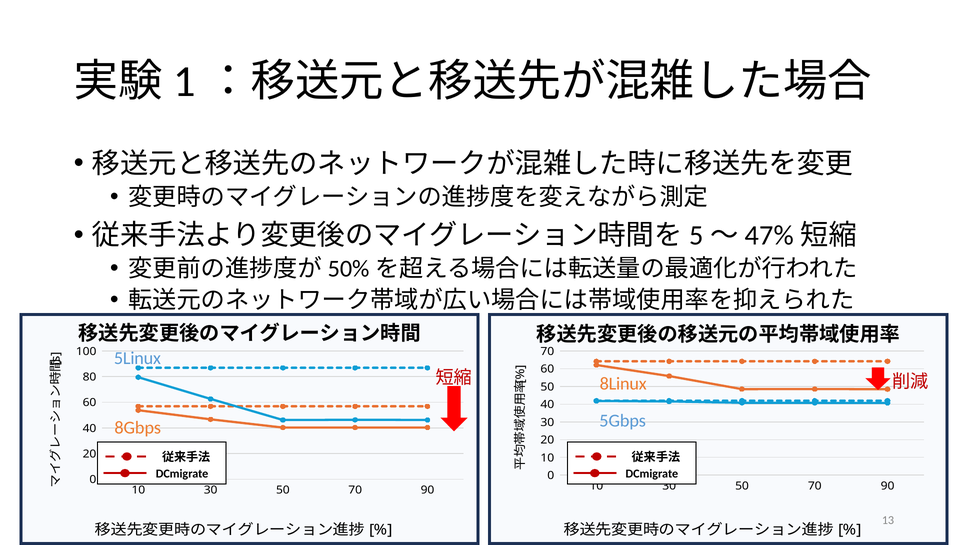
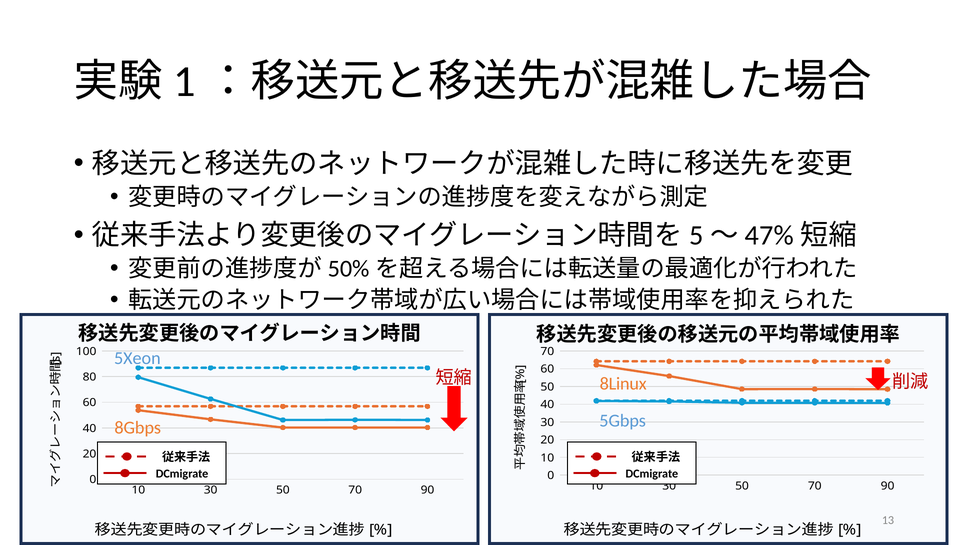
5Linux: 5Linux -> 5Xeon (137, 358)
